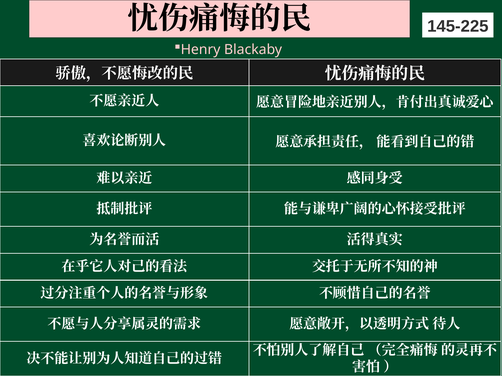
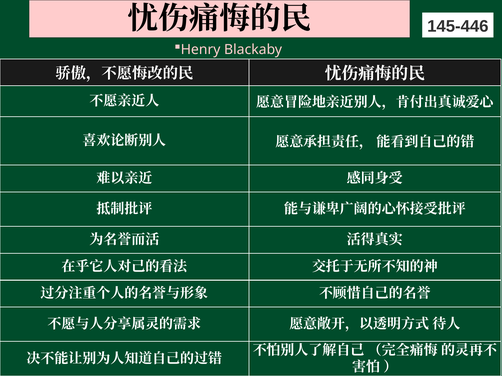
145-225: 145-225 -> 145-446 (458, 26)
